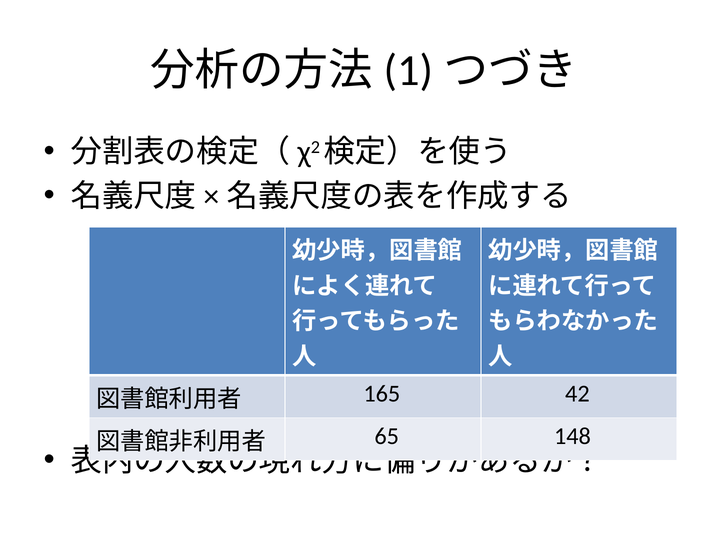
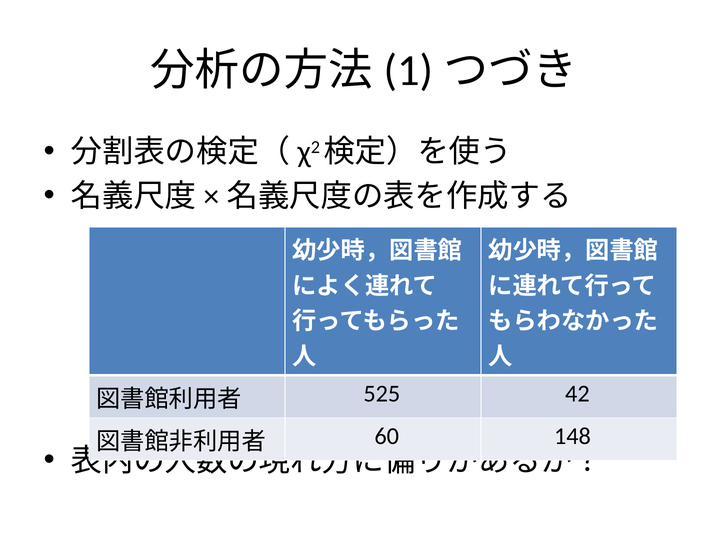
165: 165 -> 525 (382, 394)
65: 65 -> 60 (387, 436)
